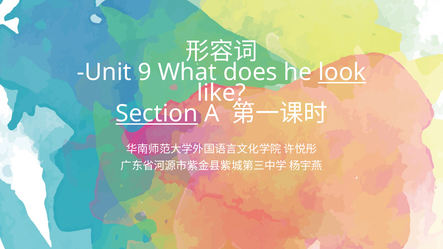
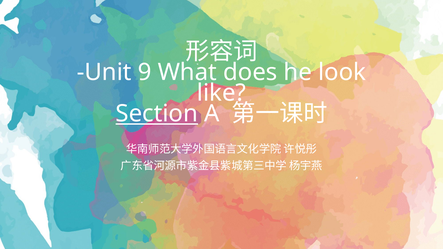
look underline: present -> none (342, 72)
